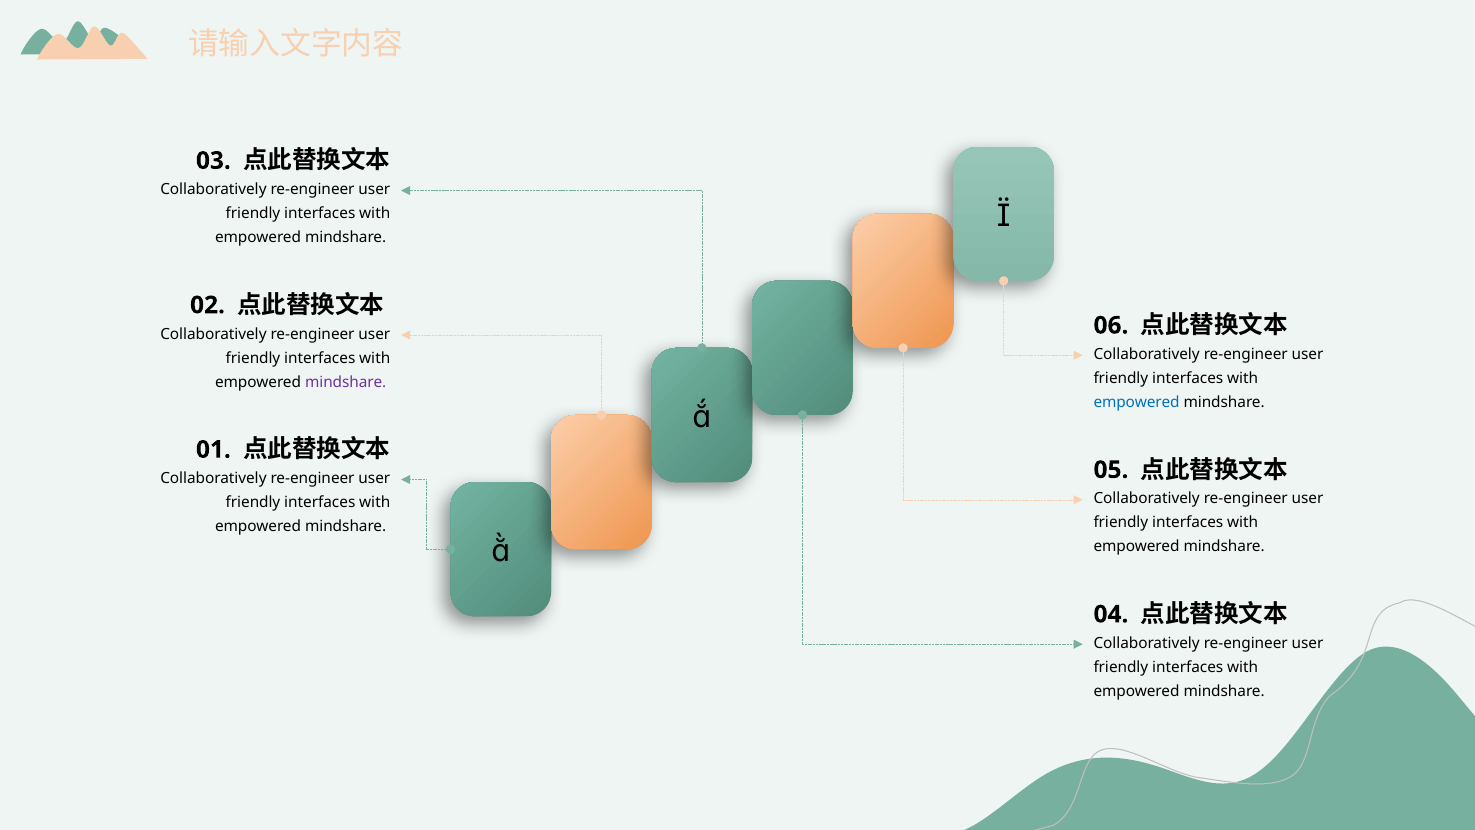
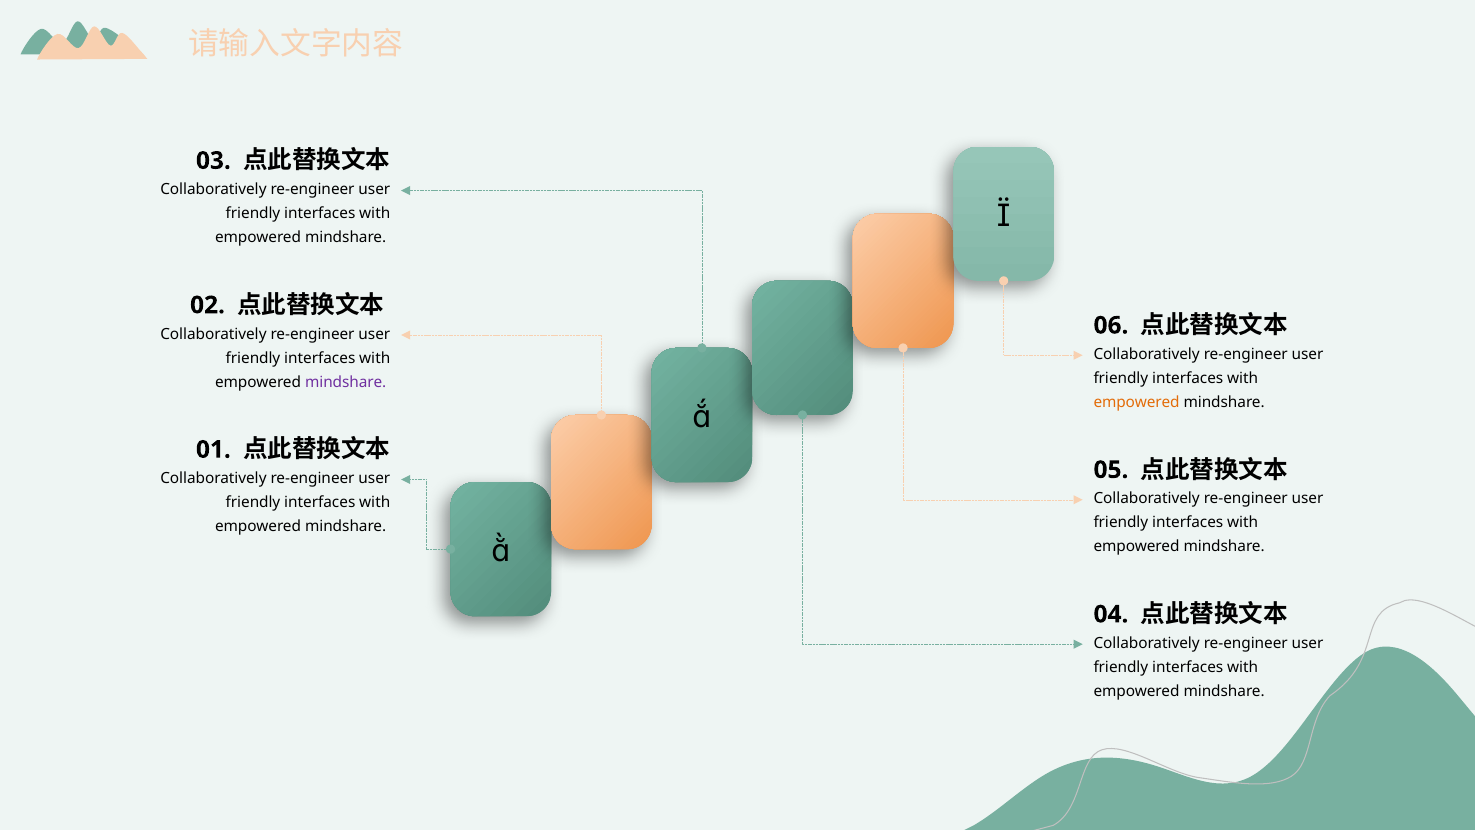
empowered colour: blue -> orange (1137, 402)
